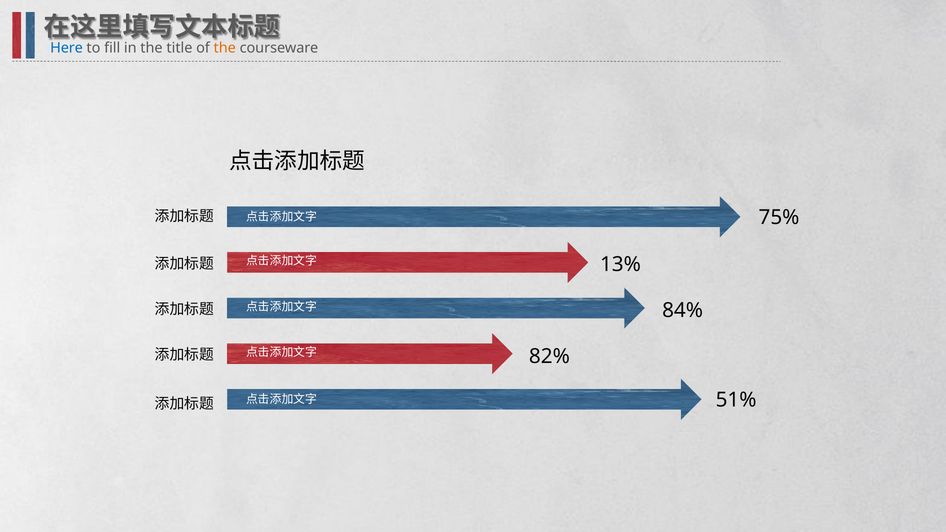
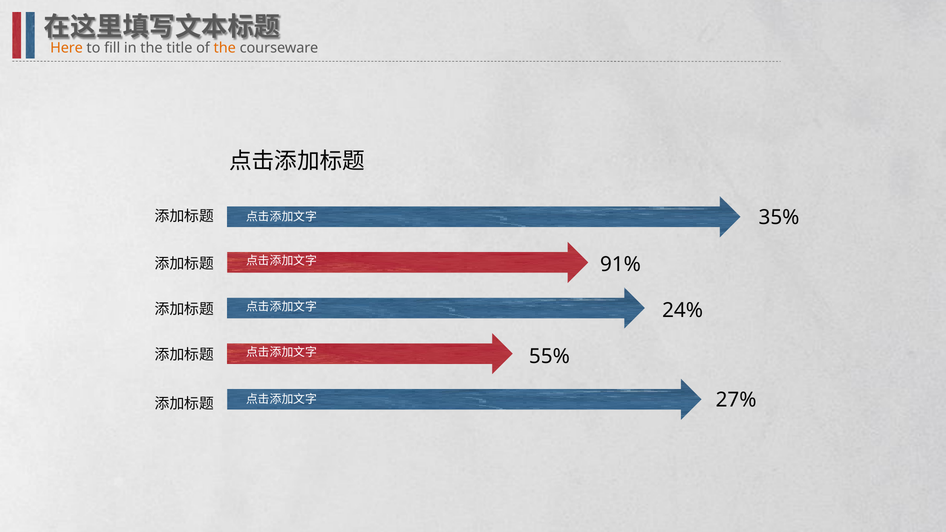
Here colour: blue -> orange (67, 48)
75%: 75% -> 35% (779, 217)
13%: 13% -> 91% (620, 265)
84%: 84% -> 24% (683, 311)
82%: 82% -> 55% (549, 357)
51%: 51% -> 27% (736, 400)
